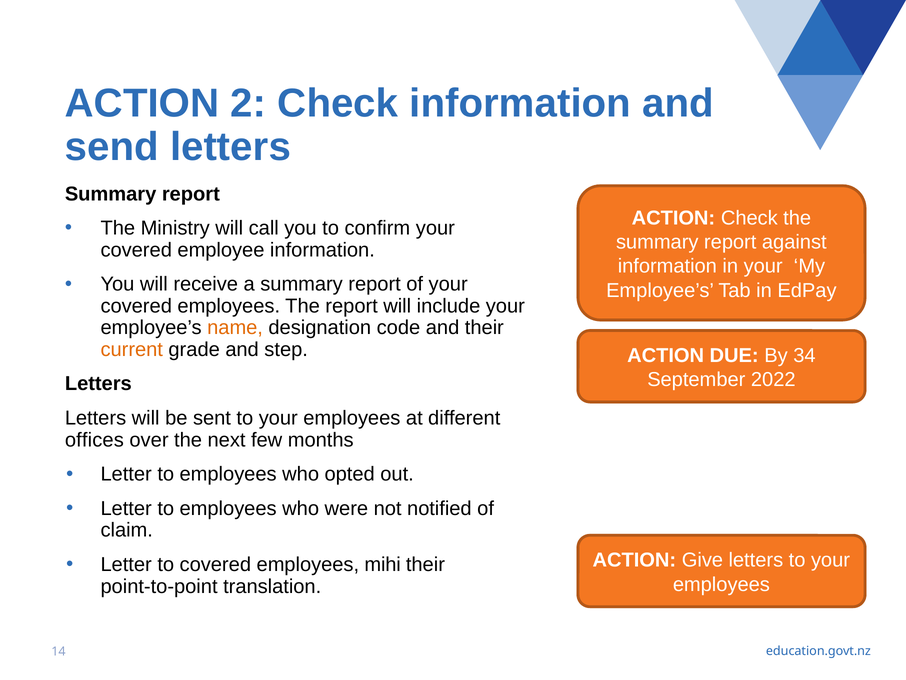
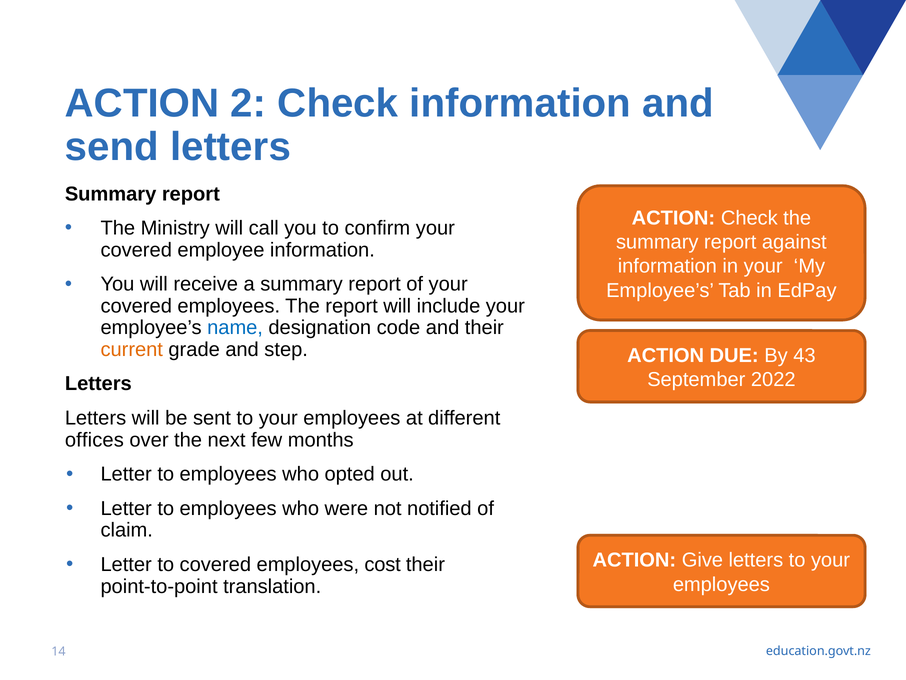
name colour: orange -> blue (235, 328)
34: 34 -> 43 (804, 355)
mihi: mihi -> cost (383, 564)
